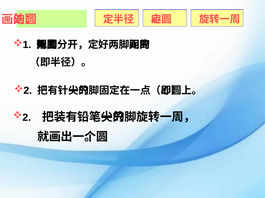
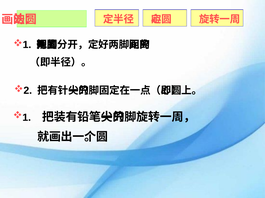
2: 2 -> 1 (27, 118)
